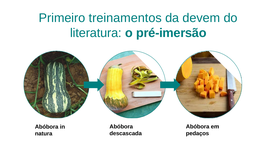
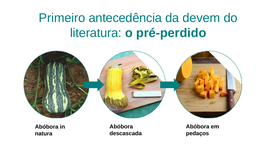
treinamentos: treinamentos -> antecedência (125, 18)
pré-imersão: pré-imersão -> pré-perdido (171, 33)
